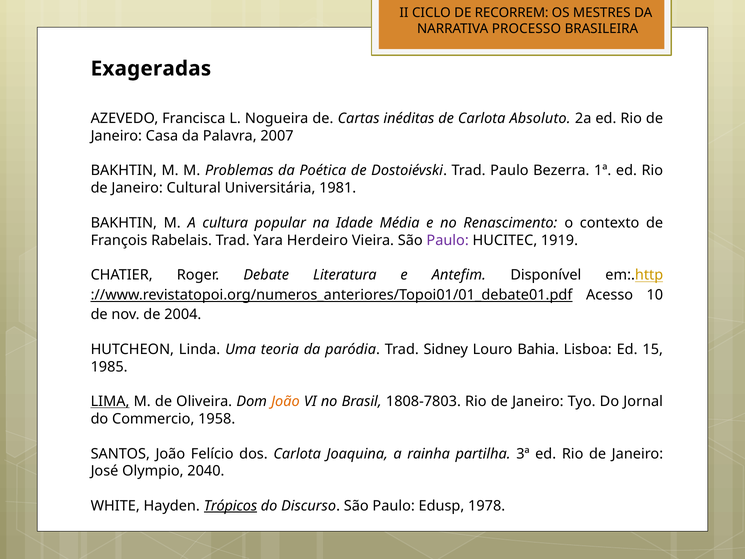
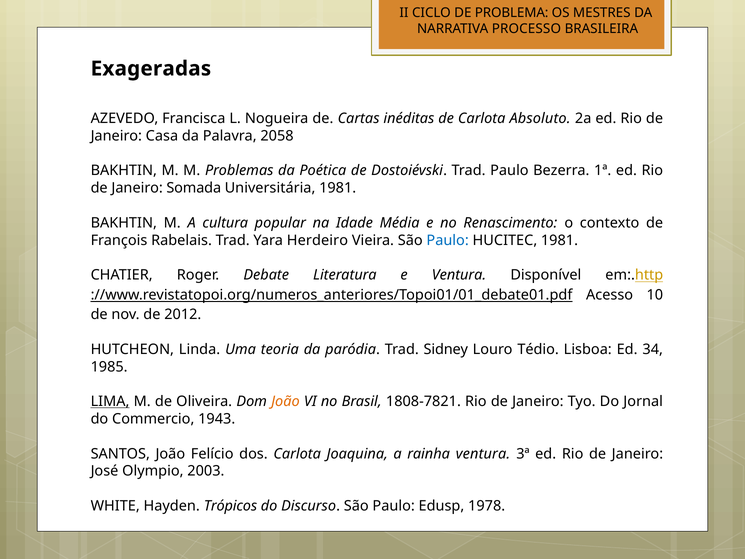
RECORREM: RECORREM -> PROBLEMA (512, 13)
2007: 2007 -> 2058 (277, 136)
Cultural: Cultural -> Somada (194, 188)
Paulo colour: purple -> blue (448, 240)
HUCITEC 1919: 1919 -> 1981 (559, 240)
e Antefim: Antefim -> Ventura (459, 275)
2004: 2004 -> 2012 (183, 314)
Bahia: Bahia -> Tédio (538, 349)
15: 15 -> 34 (653, 349)
1808-7803: 1808-7803 -> 1808-7821 (423, 401)
1958: 1958 -> 1943 (217, 419)
rainha partilha: partilha -> ventura (483, 454)
2040: 2040 -> 2003 (206, 471)
Trópicos underline: present -> none (230, 506)
